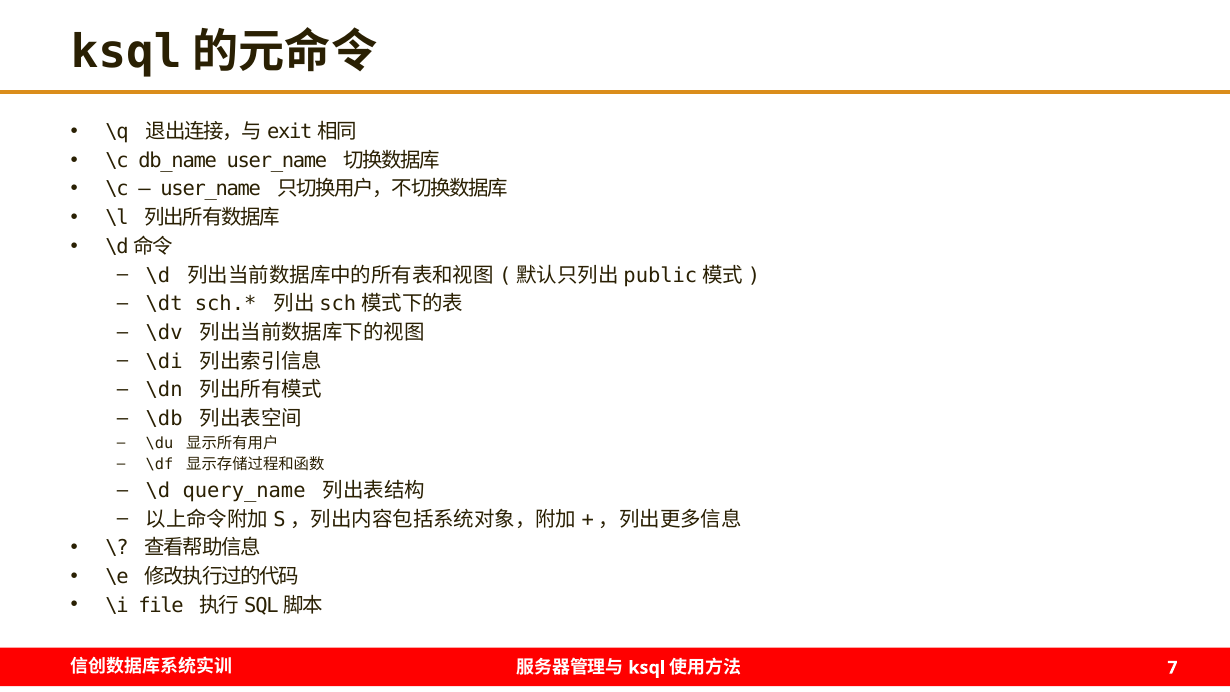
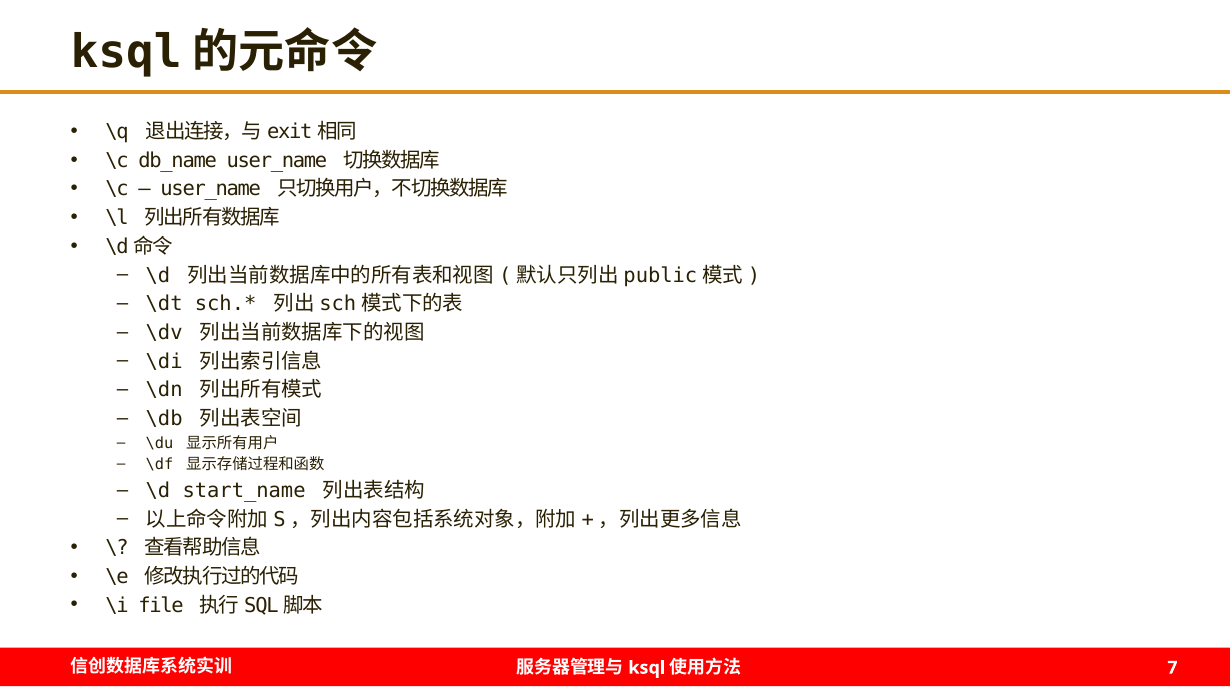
query_name: query_name -> start_name (244, 490)
